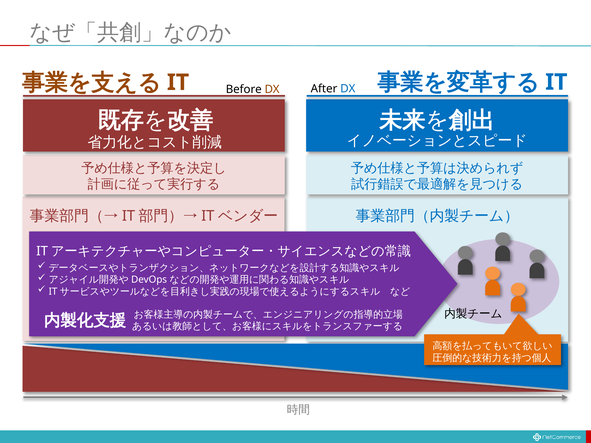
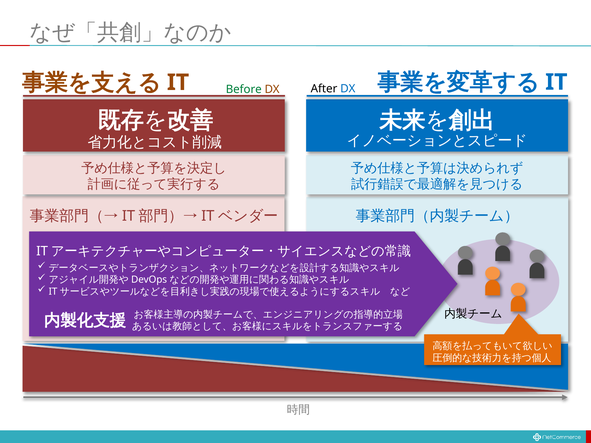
Before colour: black -> green (244, 89)
